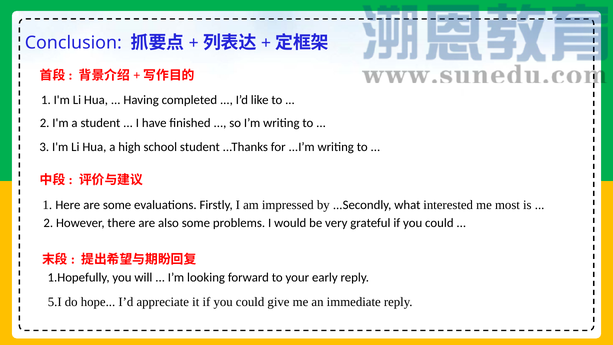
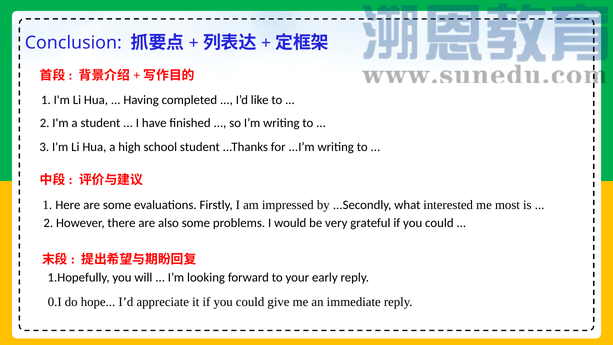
5.I: 5.I -> 0.I (55, 302)
